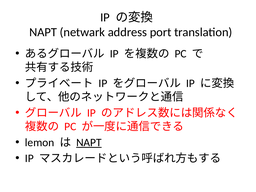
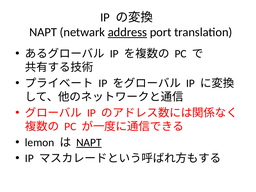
address underline: none -> present (127, 32)
